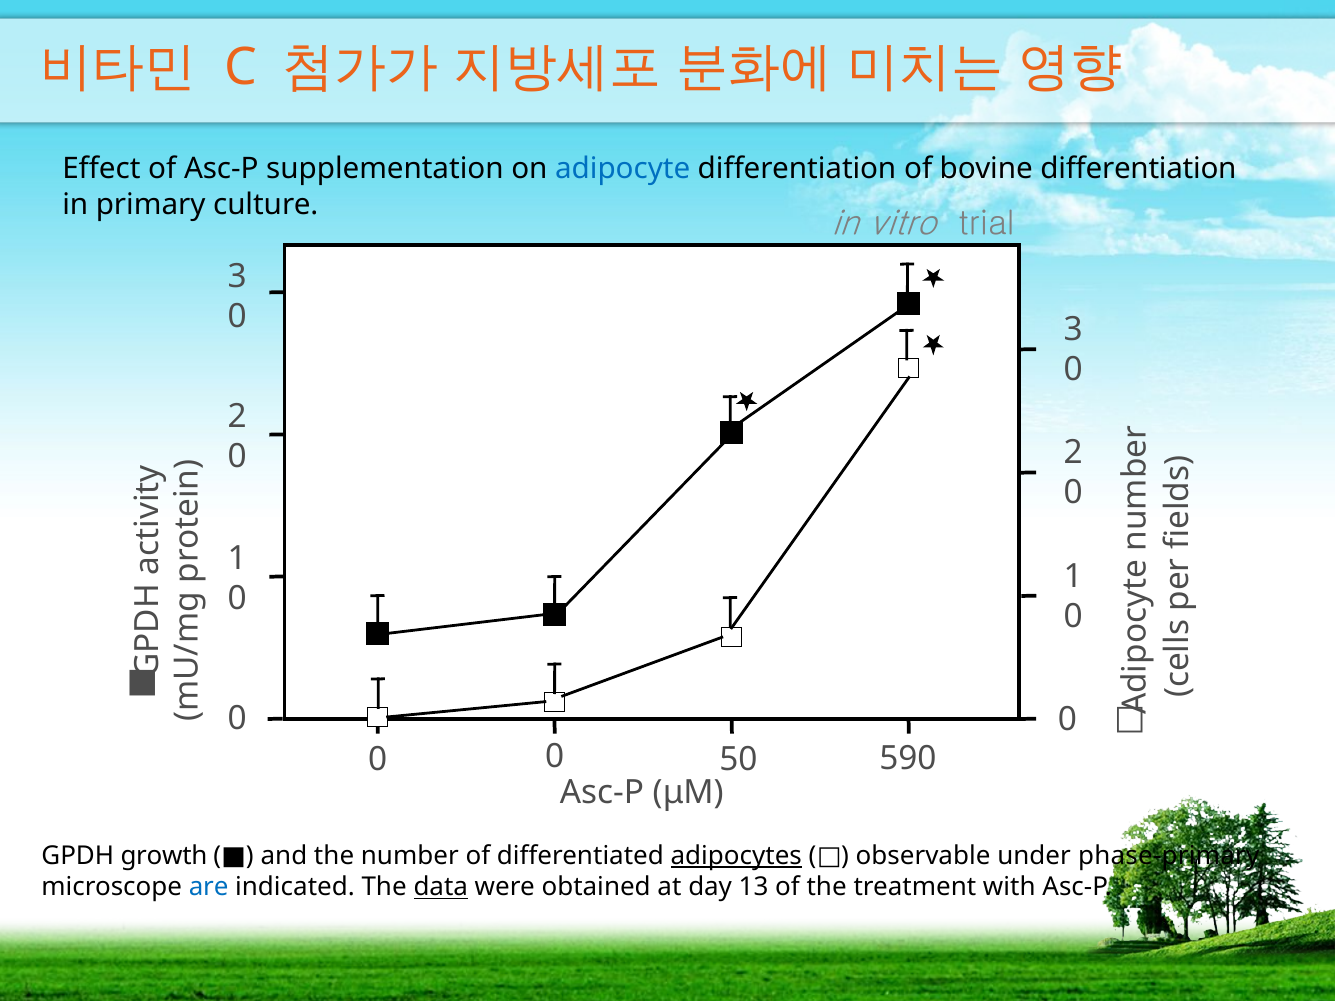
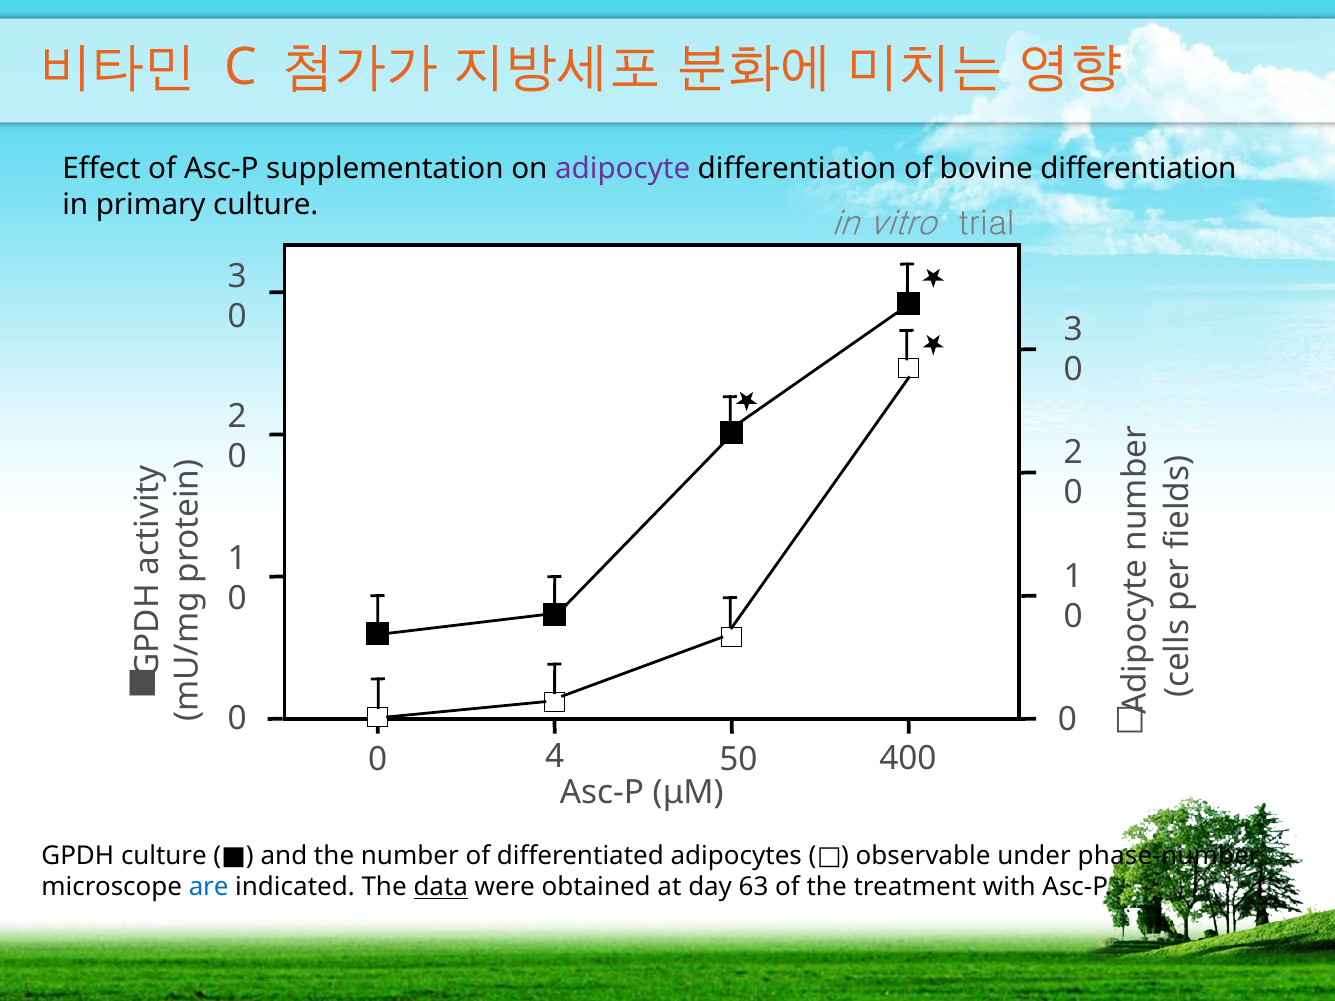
adipocyte colour: blue -> purple (623, 169)
0: 0 -> 4 (555, 757)
590: 590 -> 400 (908, 759)
GPDH growth: growth -> culture (164, 856)
adipocytes underline: present -> none (736, 856)
phase-primary: phase-primary -> phase-number (1169, 856)
13: 13 -> 63 (754, 887)
